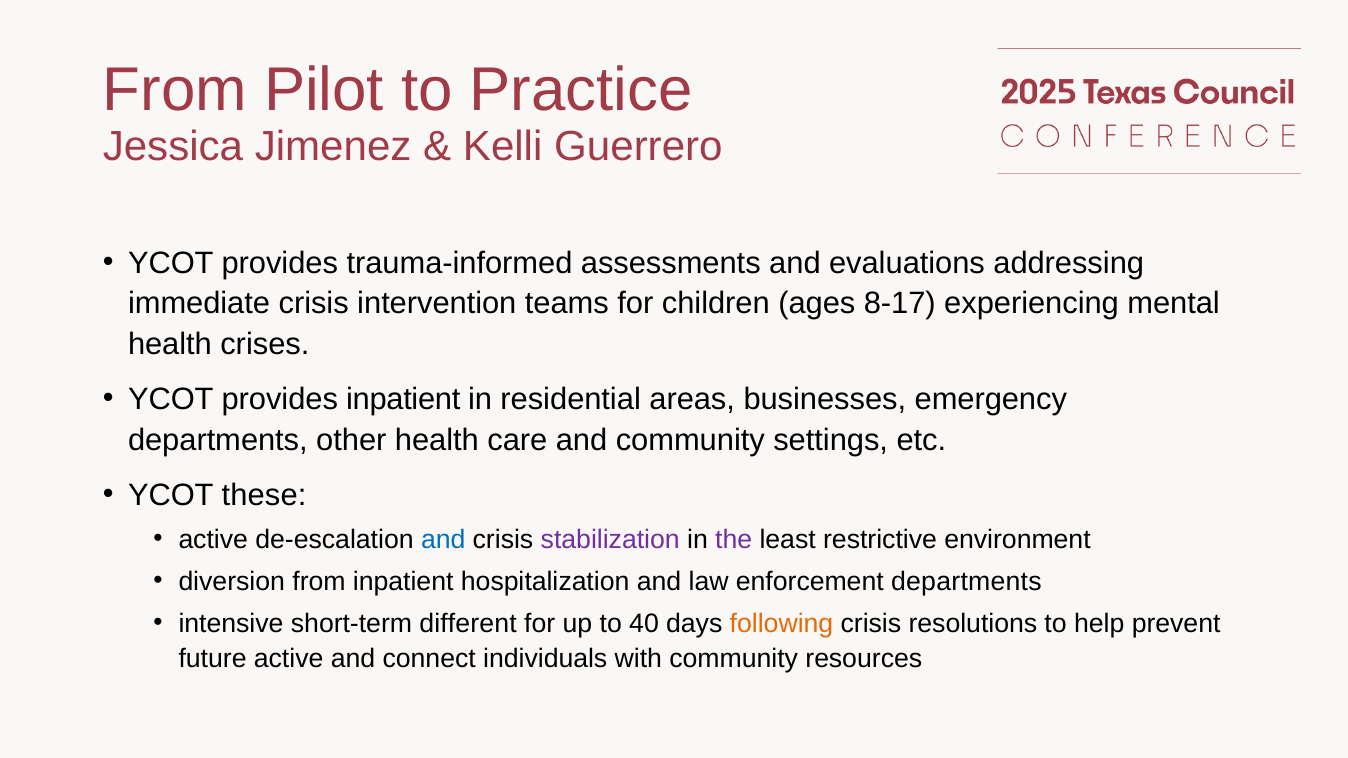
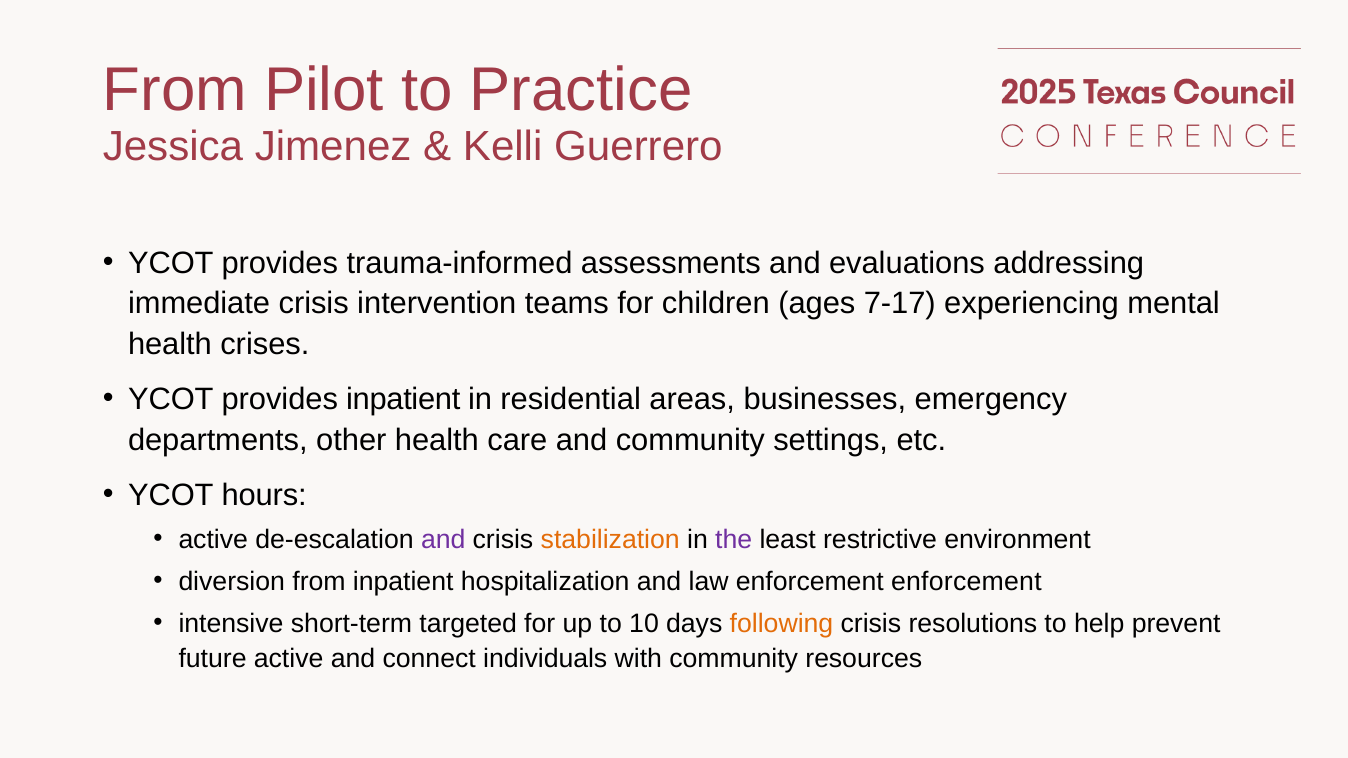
8-17: 8-17 -> 7-17 (900, 304)
these: these -> hours (264, 495)
and colour: blue -> purple (443, 539)
stabilization colour: purple -> orange (610, 539)
enforcement departments: departments -> enforcement (966, 582)
different: different -> targeted (468, 624)
40: 40 -> 10 (644, 624)
